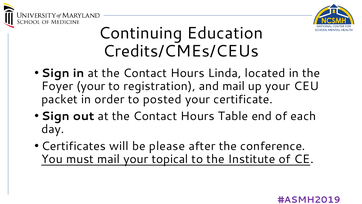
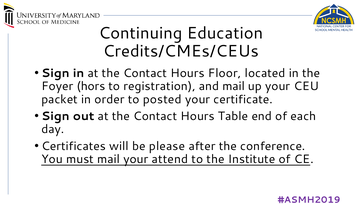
Linda: Linda -> Floor (225, 73)
Foyer your: your -> hors (91, 86)
topical: topical -> attend (170, 159)
